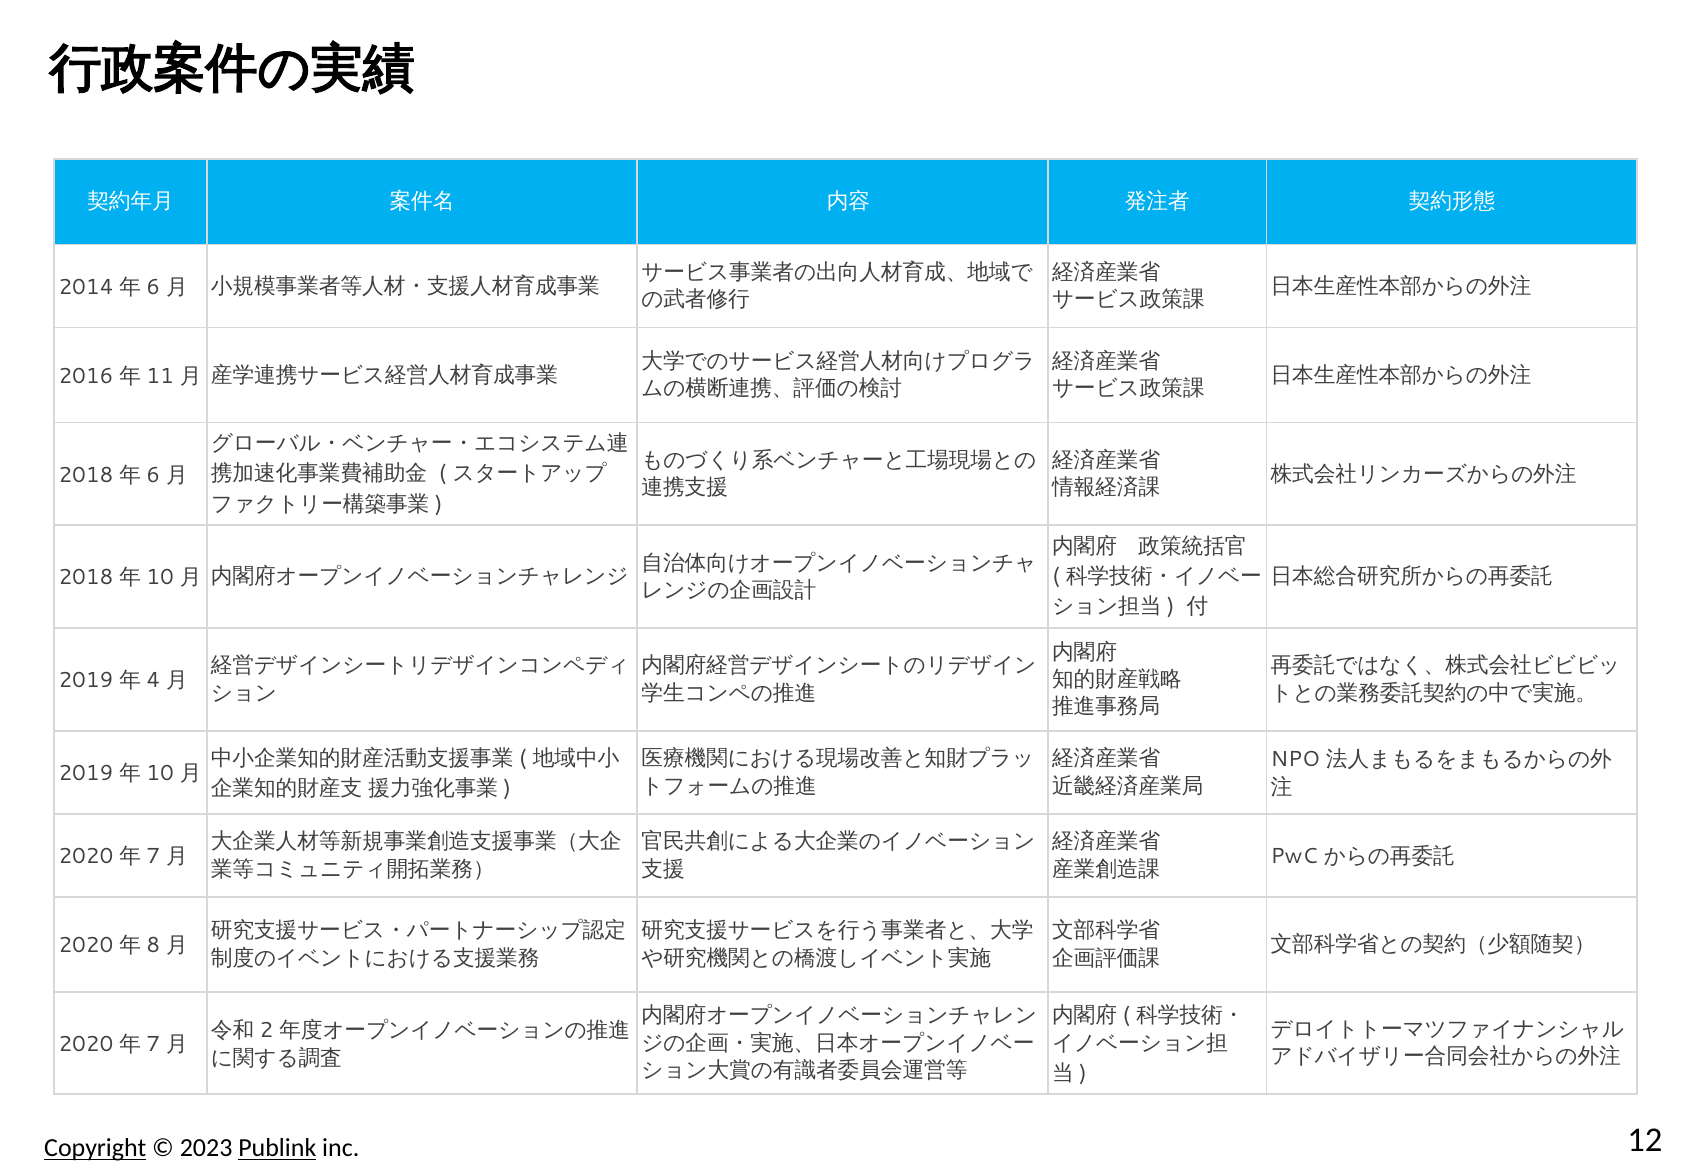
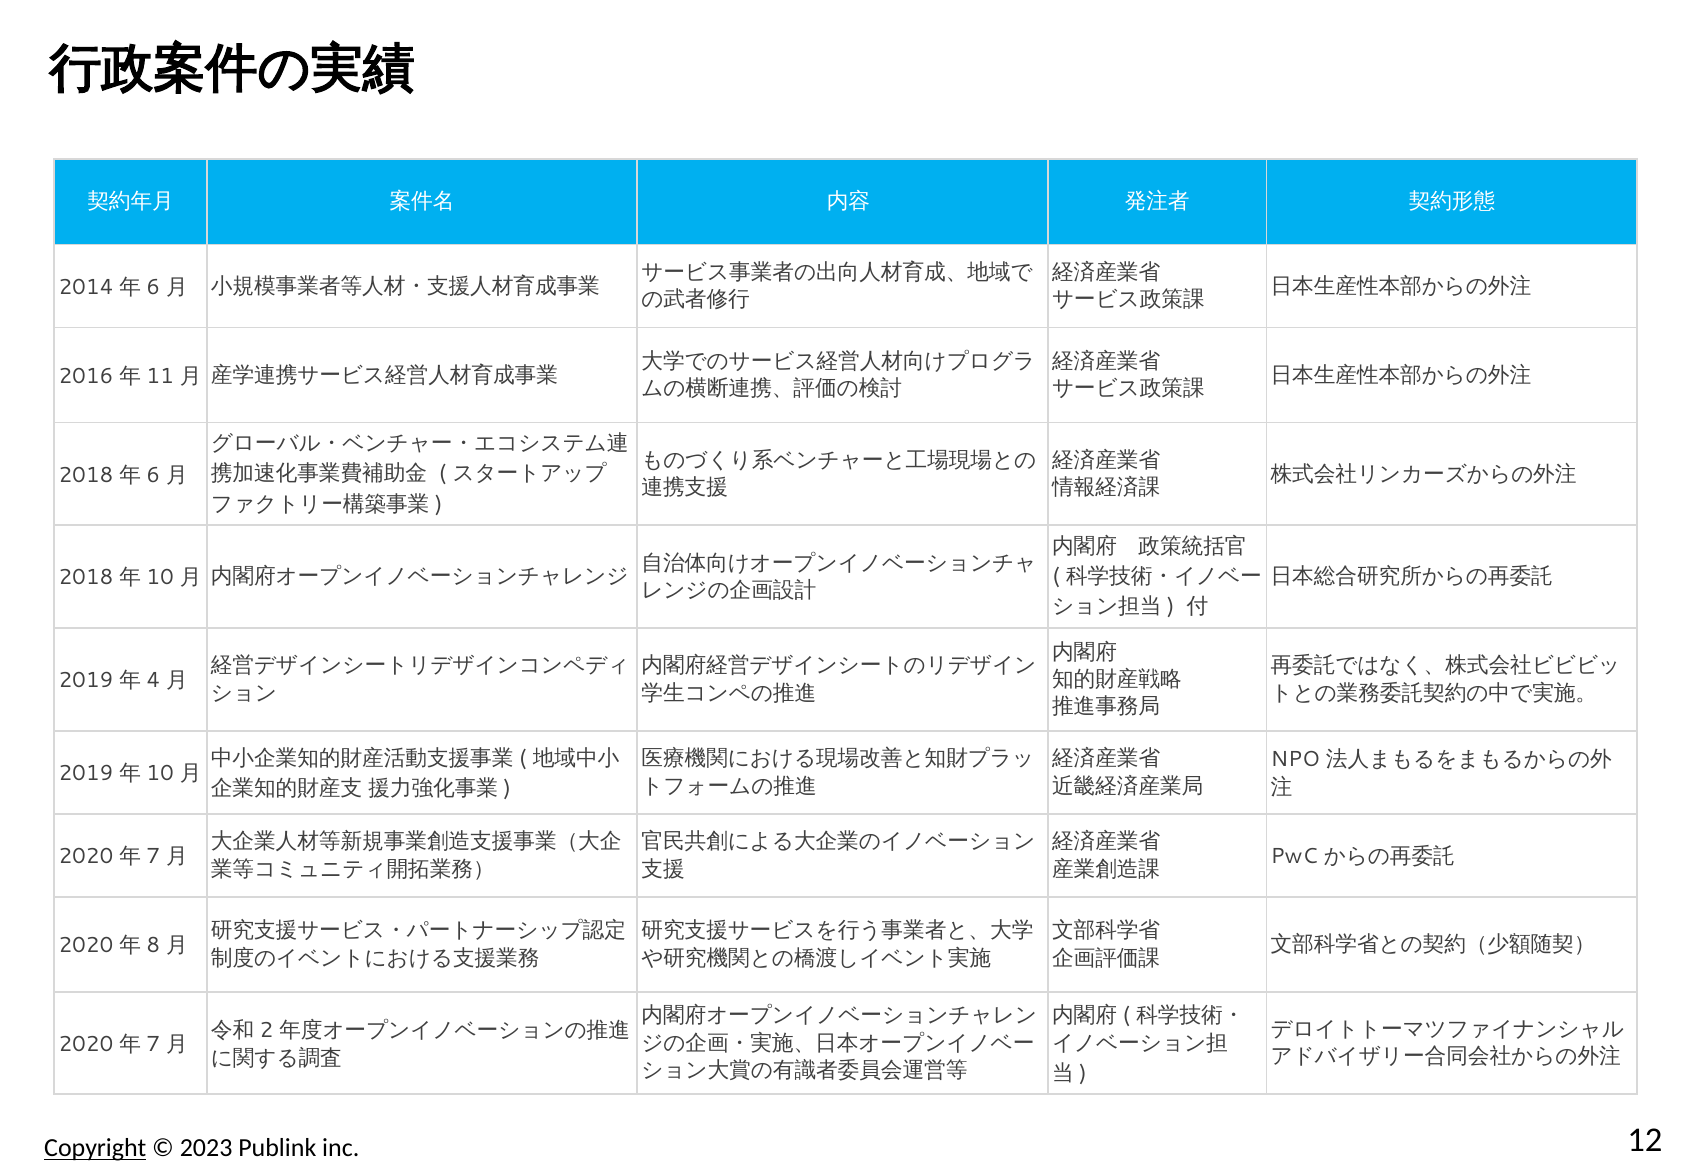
Publink underline: present -> none (277, 1149)
